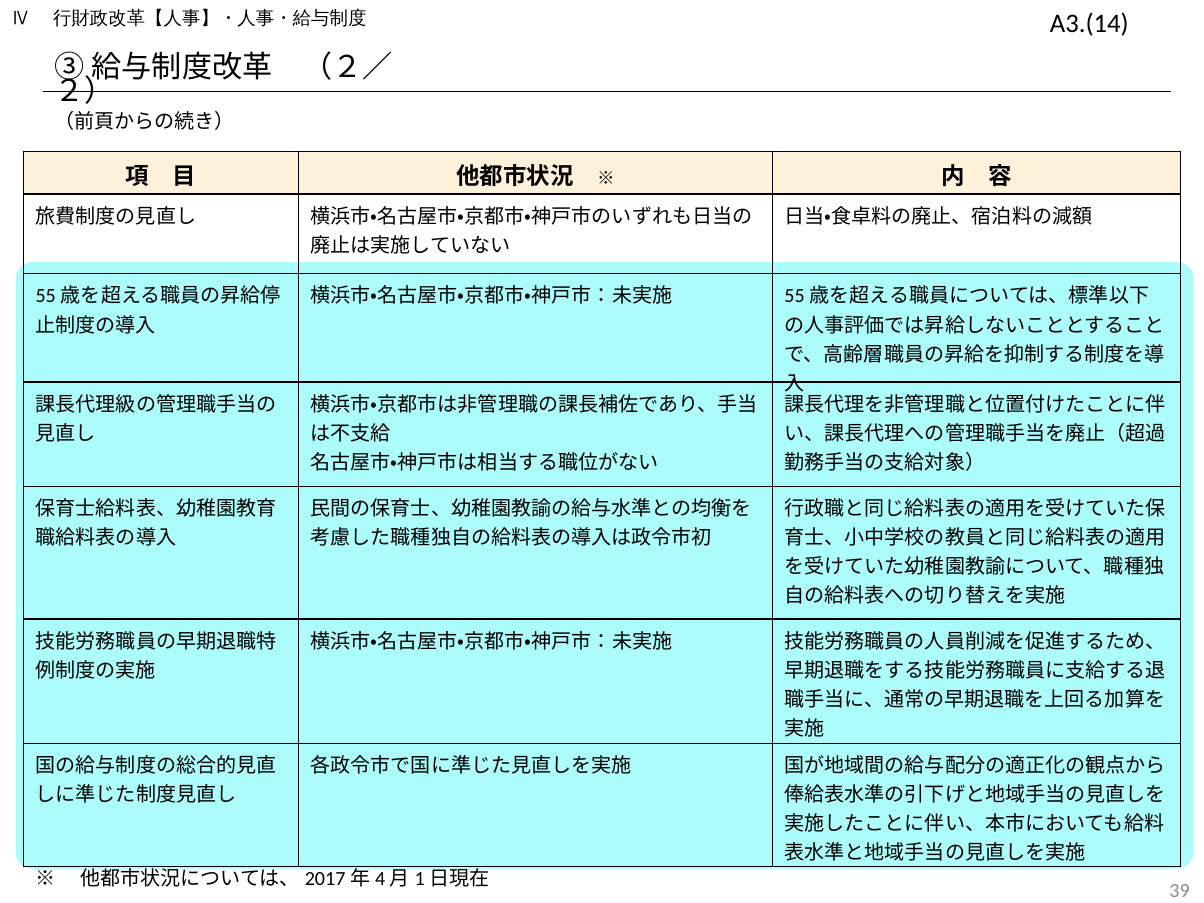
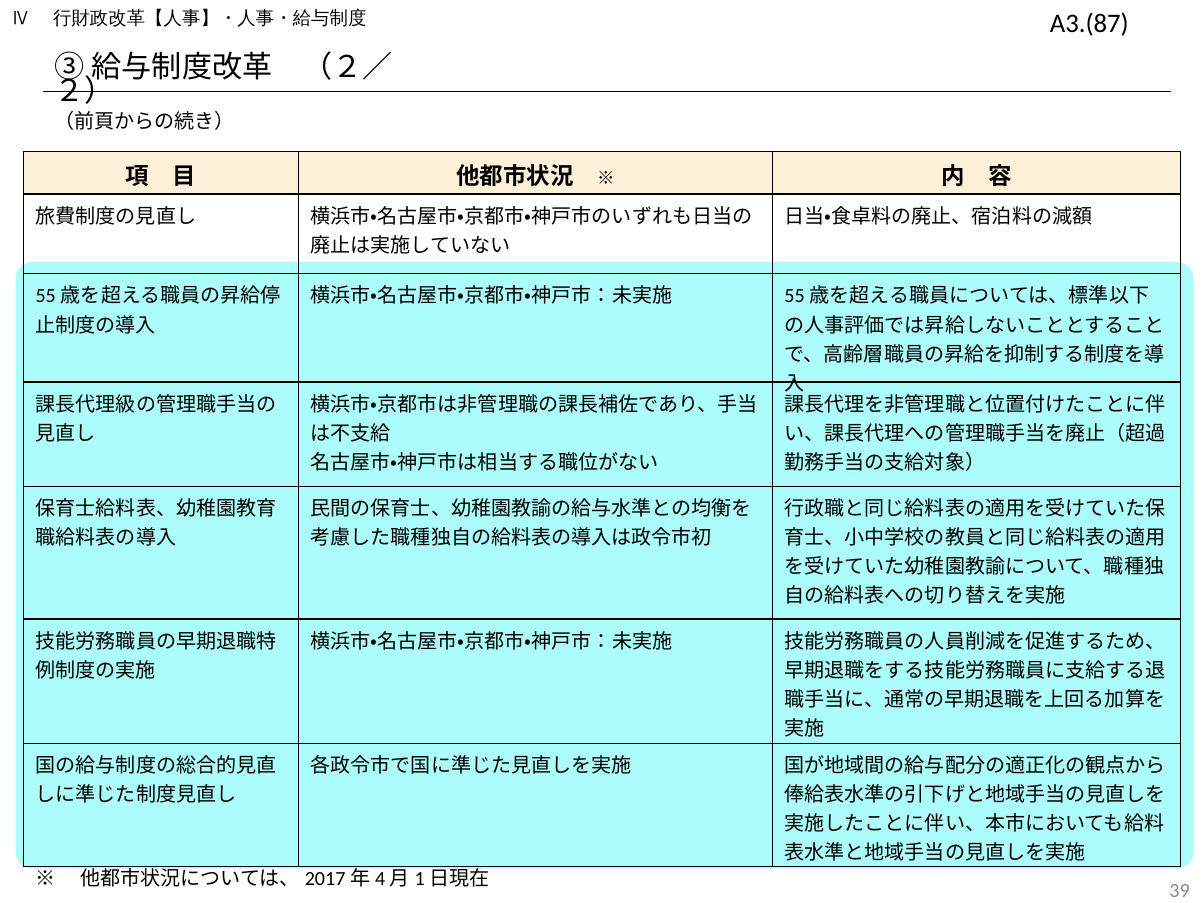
A3.(14: A3.(14 -> A3.(87 (1089, 24)
